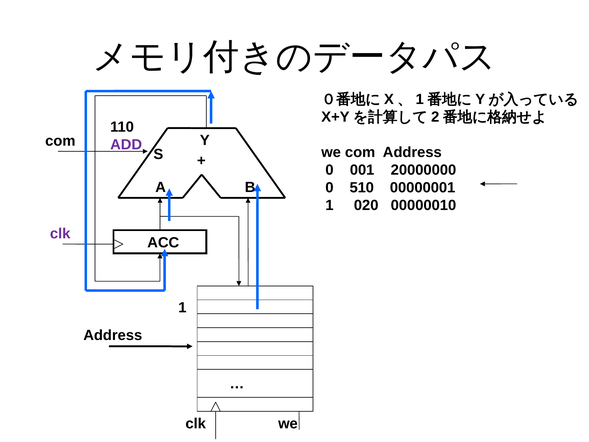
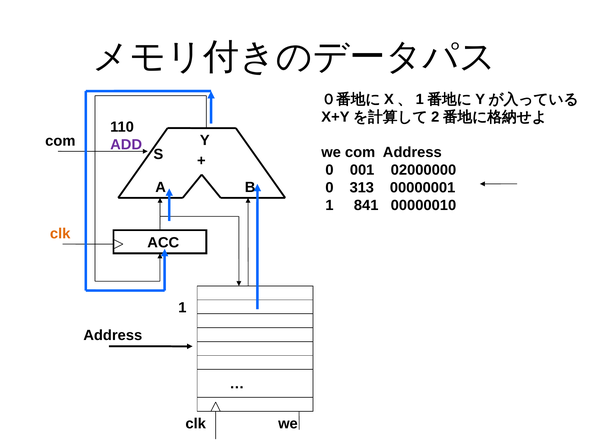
20000000: 20000000 -> 02000000 (423, 170)
510: 510 -> 313 (362, 187)
020: 020 -> 841 (366, 205)
clk colour: purple -> orange (60, 234)
